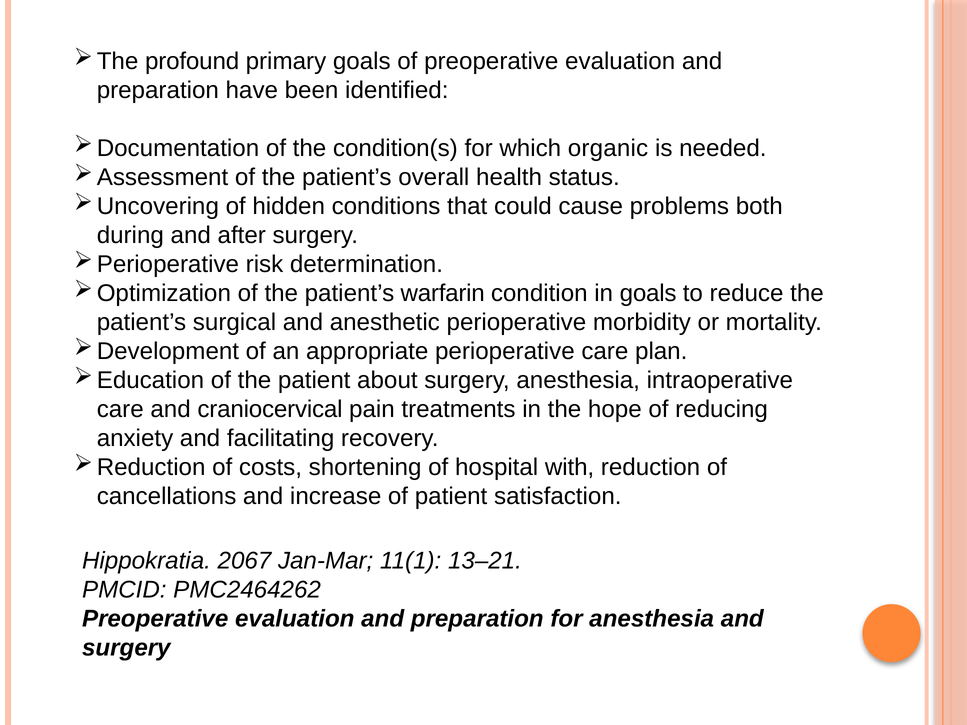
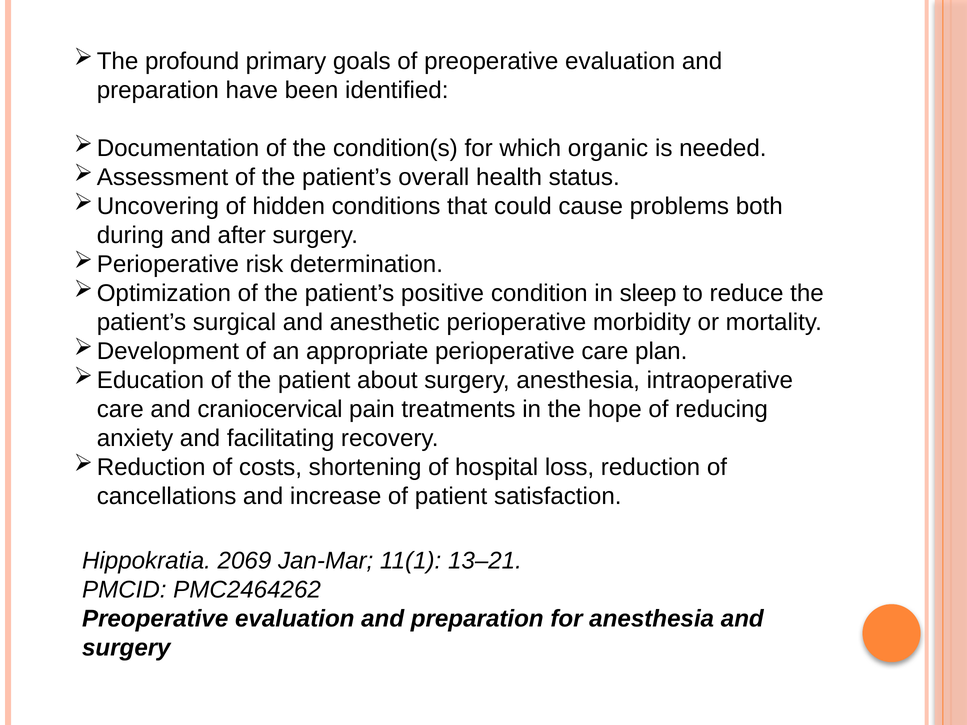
warfarin: warfarin -> positive (442, 293)
in goals: goals -> sleep (648, 293)
with: with -> loss (570, 467)
2067: 2067 -> 2069 (244, 561)
